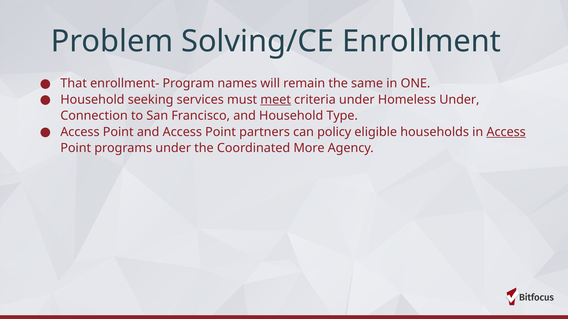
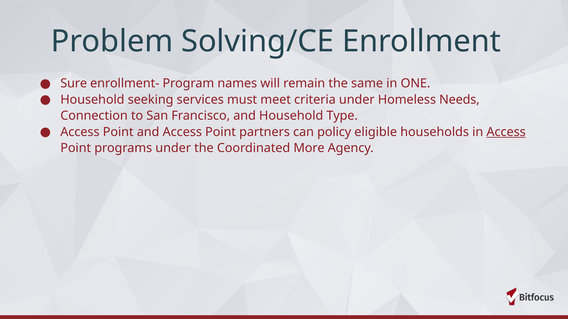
That: That -> Sure (74, 84)
meet underline: present -> none (276, 100)
Homeless Under: Under -> Needs (459, 100)
